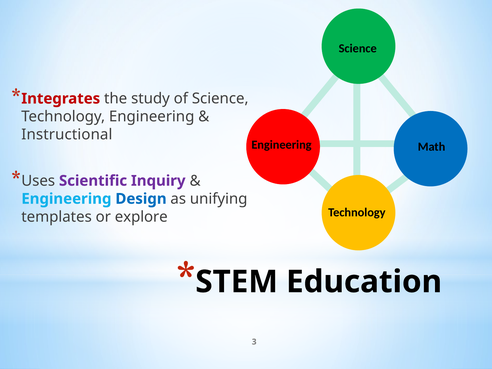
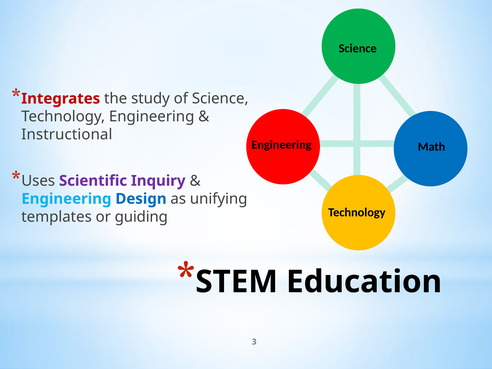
explore: explore -> guiding (141, 217)
